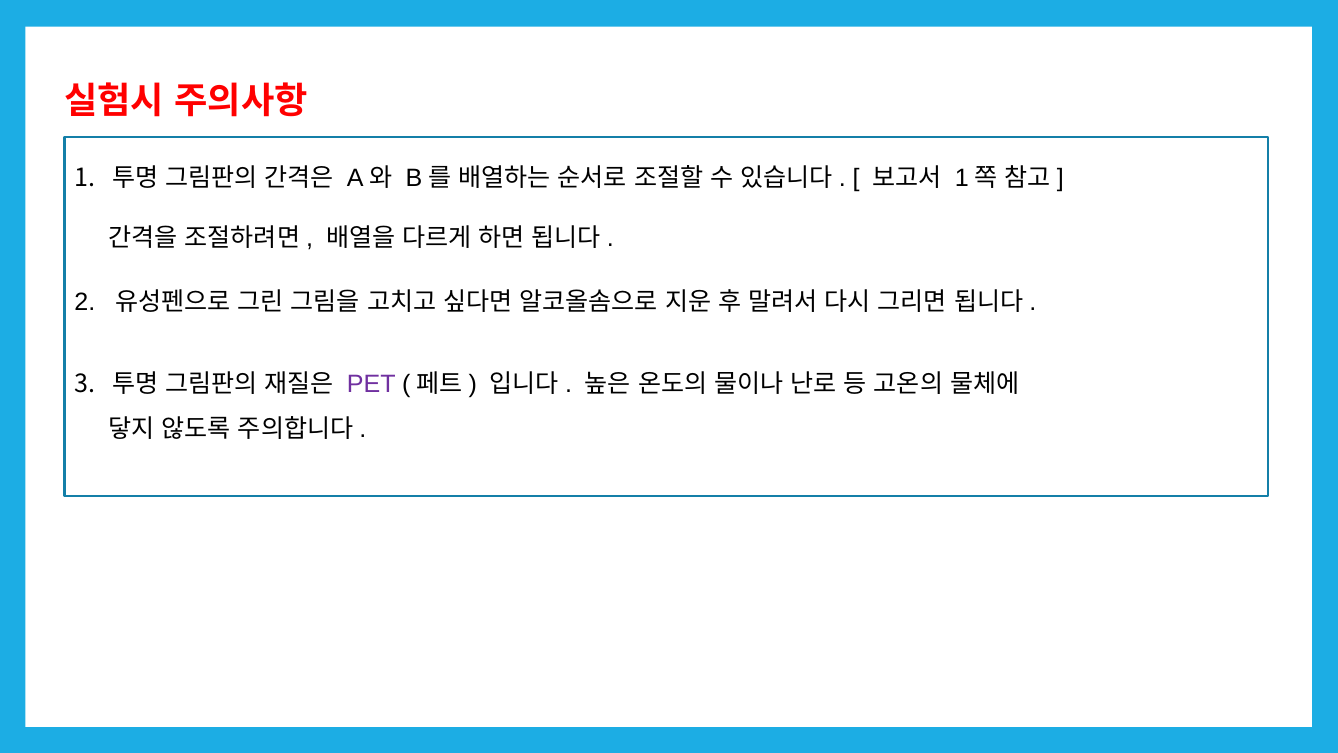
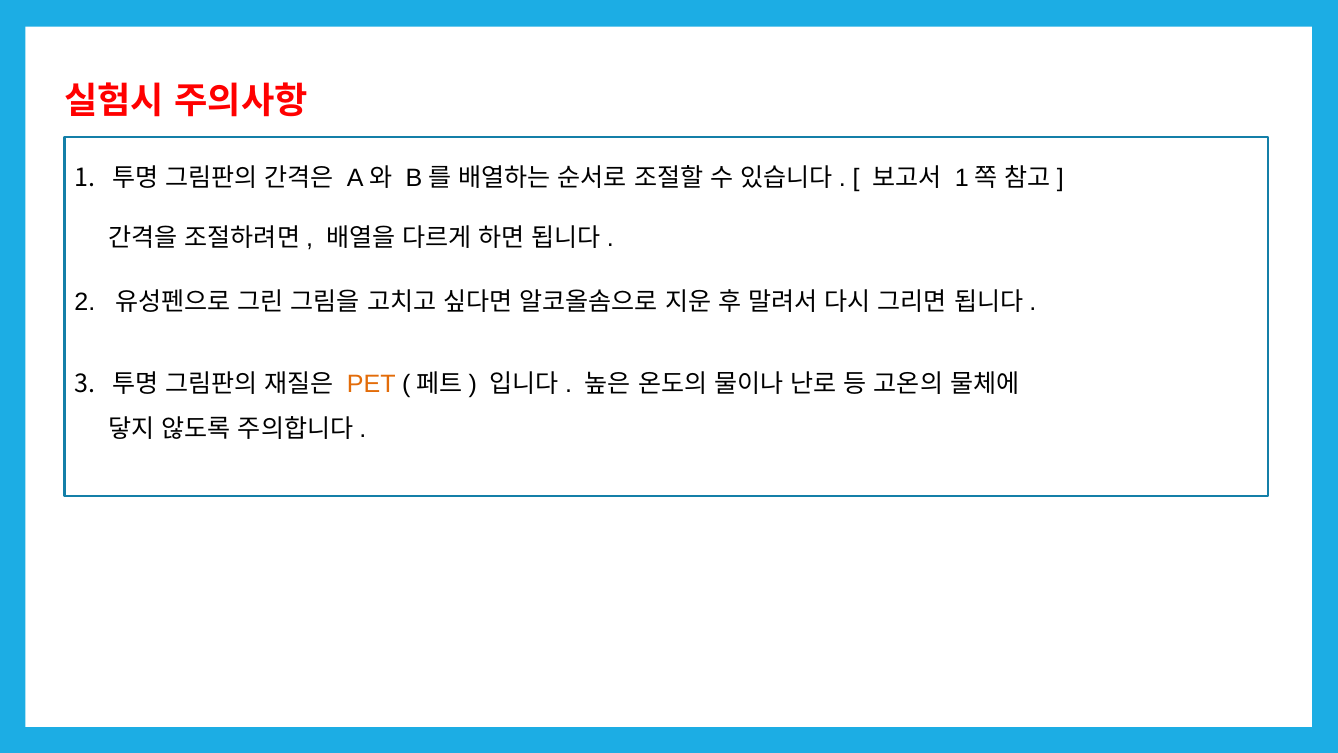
PET colour: purple -> orange (371, 384)
